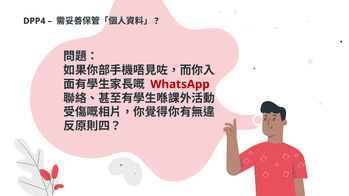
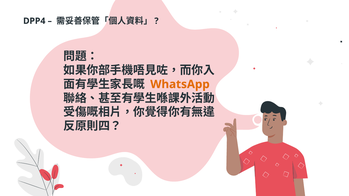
WhatsApp colour: red -> orange (180, 84)
